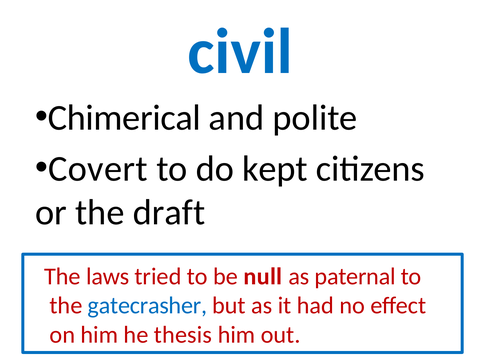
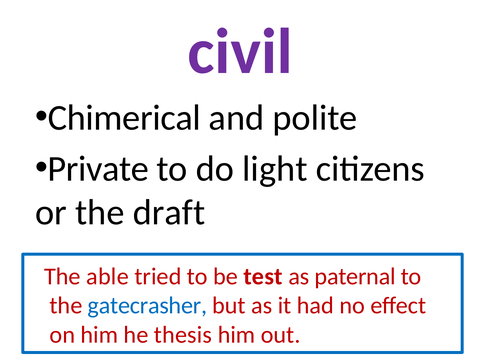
civil colour: blue -> purple (240, 52)
Covert: Covert -> Private (98, 169)
kept: kept -> light (275, 169)
laws: laws -> able (107, 276)
null: null -> test (263, 276)
